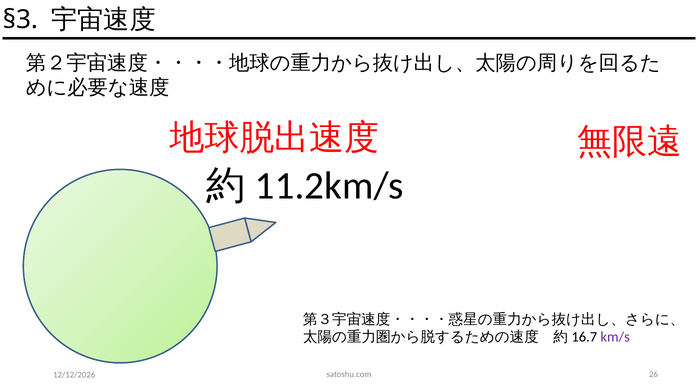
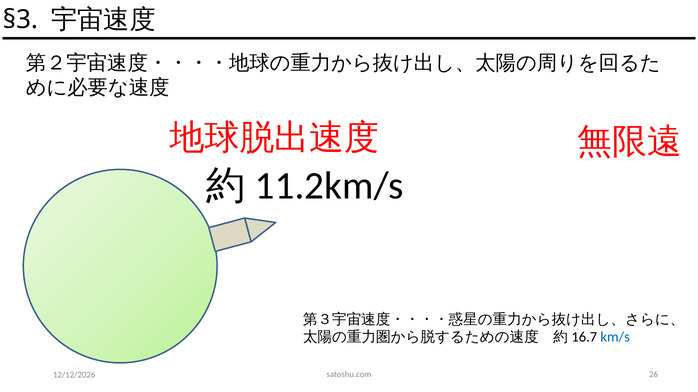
km/s colour: purple -> blue (615, 337)
